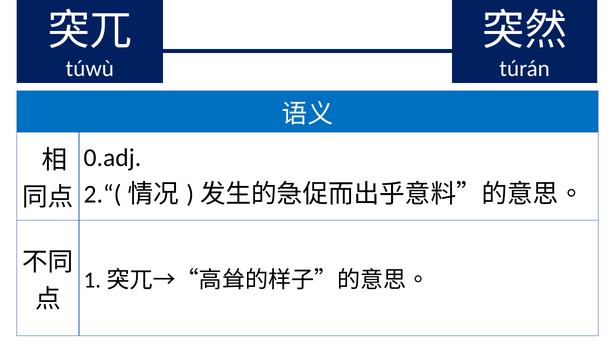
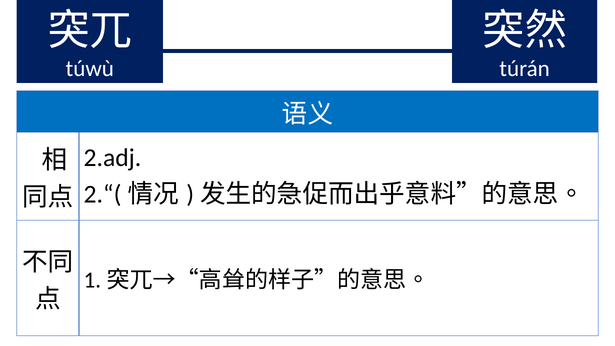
0.adj: 0.adj -> 2.adj (112, 158)
